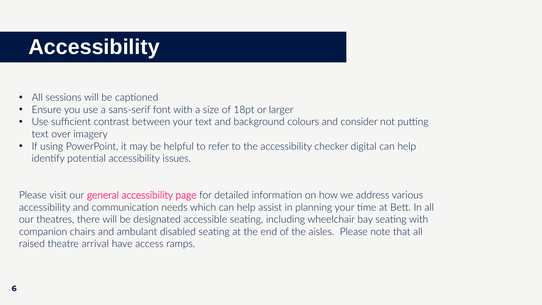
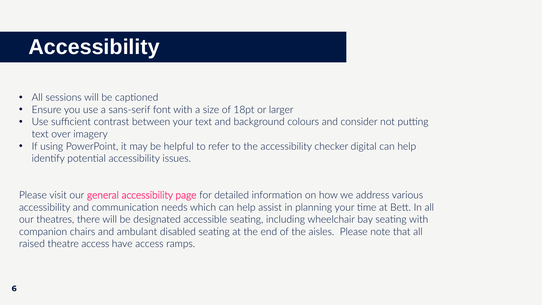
theatre arrival: arrival -> access (95, 244)
